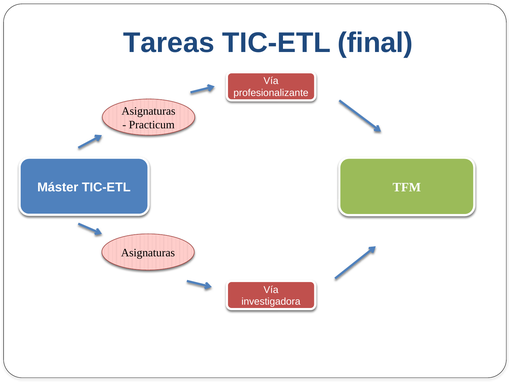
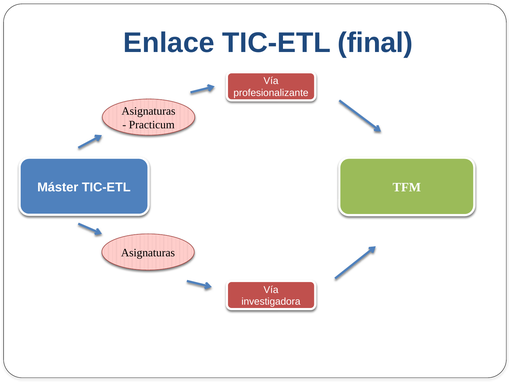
Tareas: Tareas -> Enlace (169, 43)
